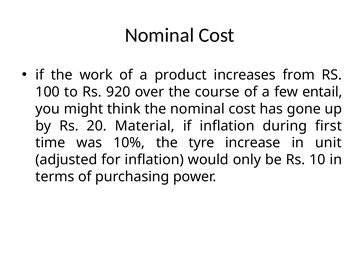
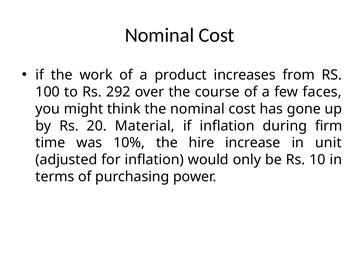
920: 920 -> 292 (118, 92)
entail: entail -> faces (322, 92)
first: first -> firm (329, 126)
tyre: tyre -> hire (202, 143)
